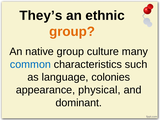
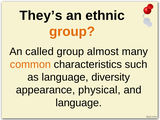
native: native -> called (40, 52)
culture: culture -> almost (103, 52)
common colour: blue -> orange (30, 64)
colonies: colonies -> diversity (111, 77)
dominant: dominant -> language (79, 103)
